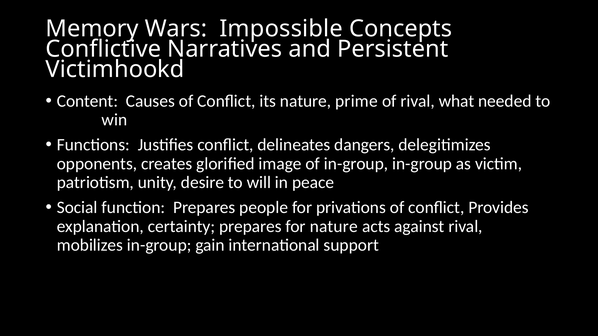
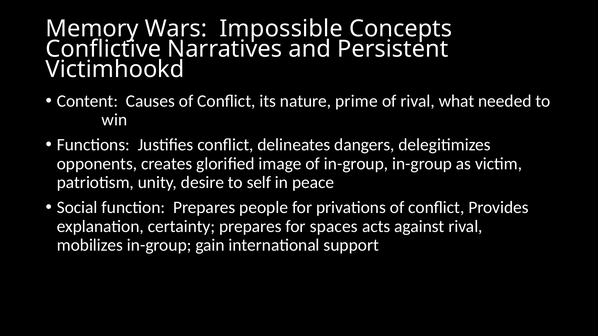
will: will -> self (259, 183)
for nature: nature -> spaces (334, 227)
